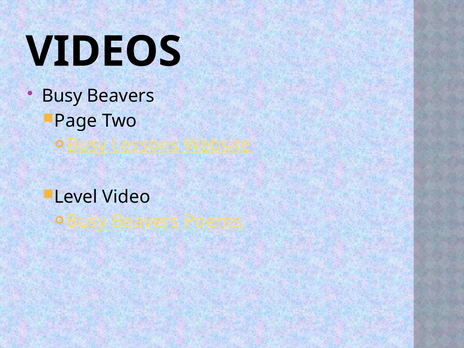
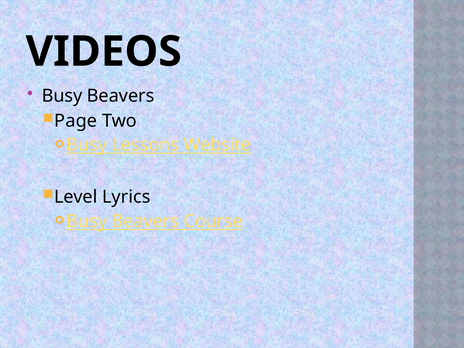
Video: Video -> Lyrics (126, 197)
Poems: Poems -> Course (213, 221)
